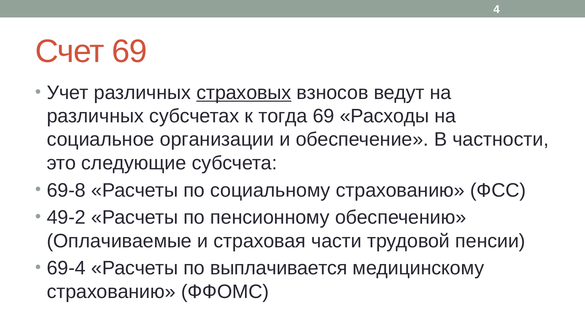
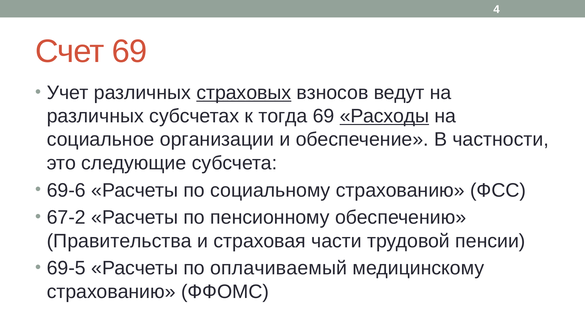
Расходы underline: none -> present (384, 116)
69-8: 69-8 -> 69-6 (66, 190)
49-2: 49-2 -> 67-2 (66, 218)
Оплачиваемые: Оплачиваемые -> Правительства (119, 241)
69-4: 69-4 -> 69-5 (66, 268)
выплачивается: выплачивается -> оплачиваемый (279, 268)
